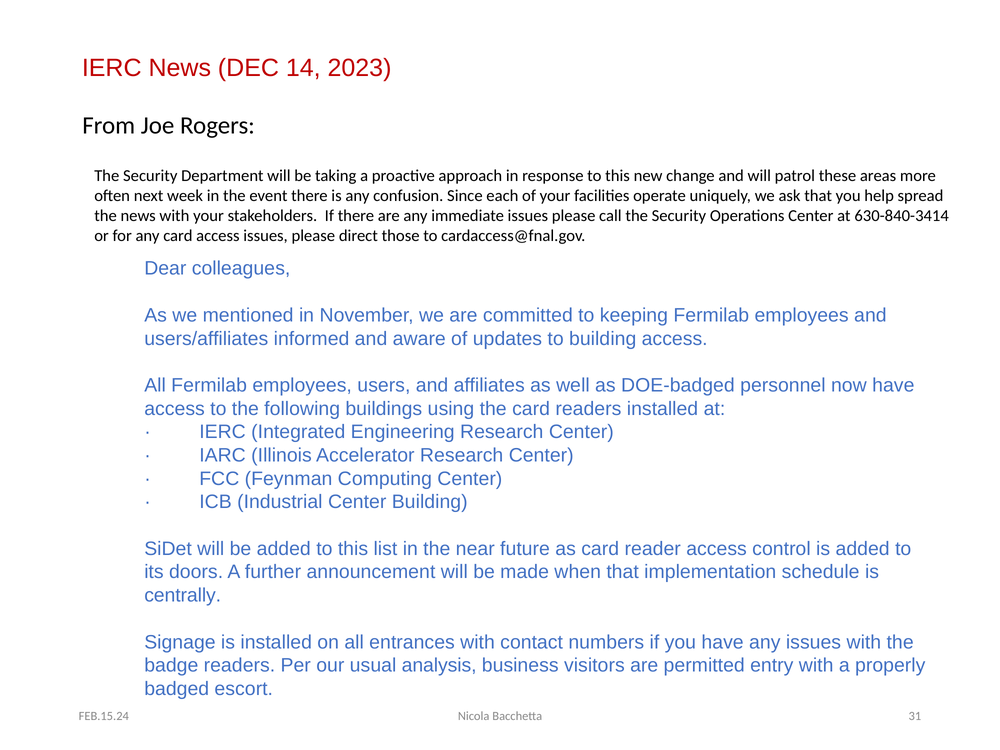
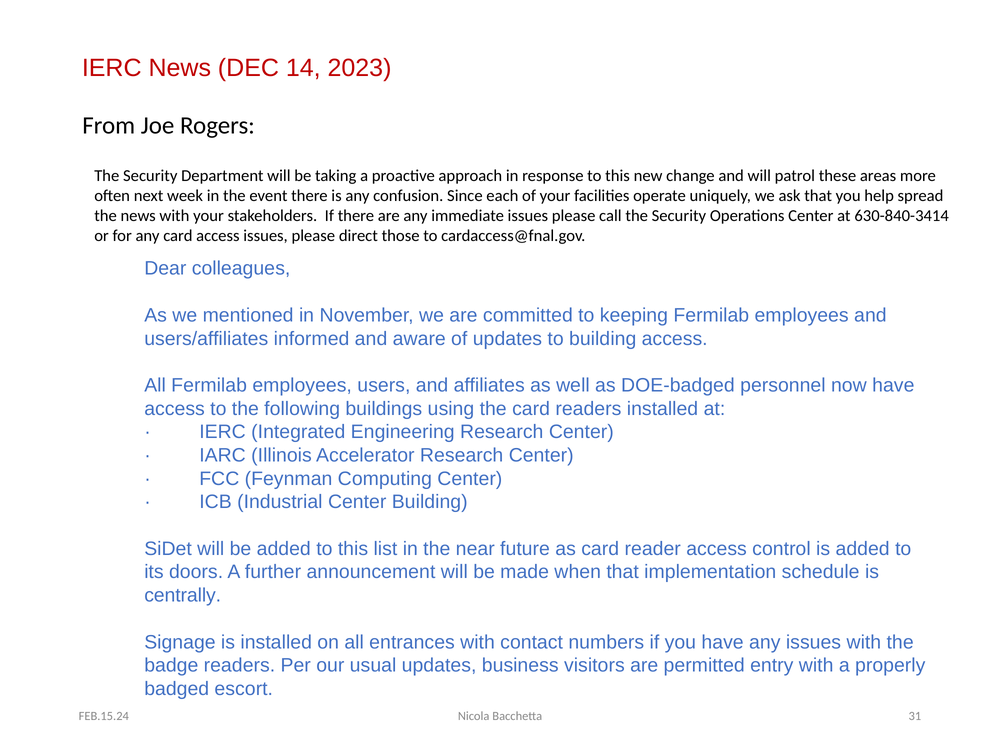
usual analysis: analysis -> updates (439, 665)
